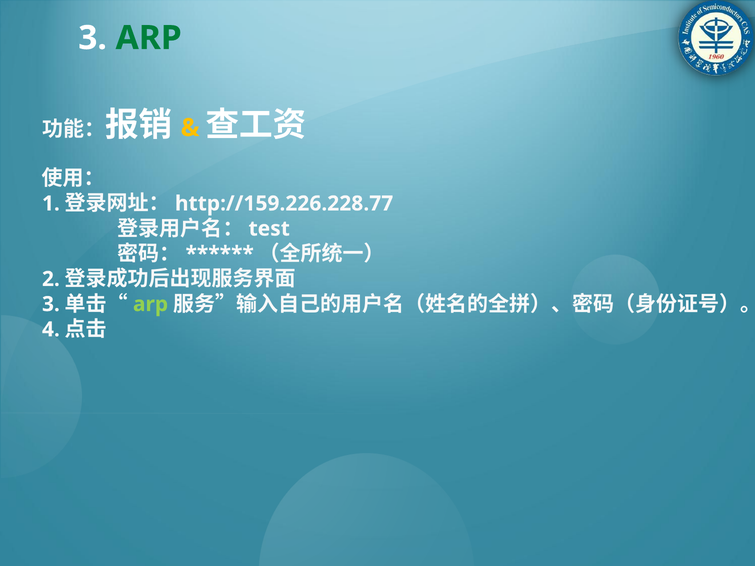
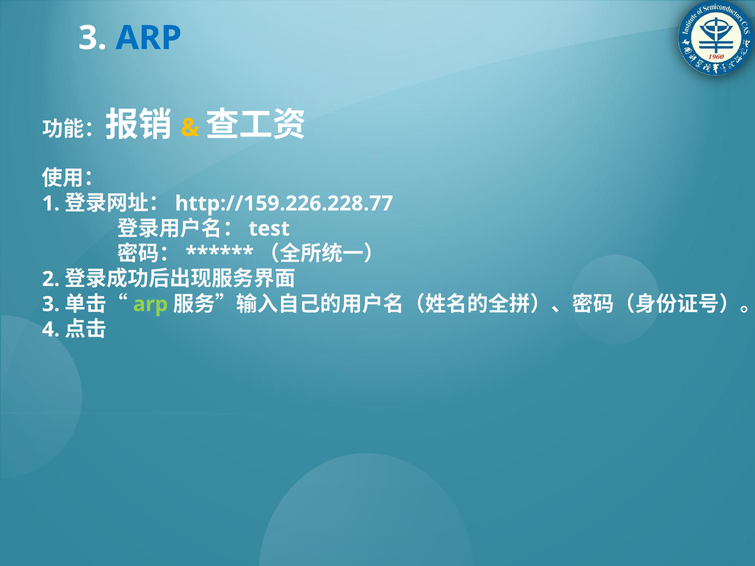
ARP colour: green -> blue (149, 38)
